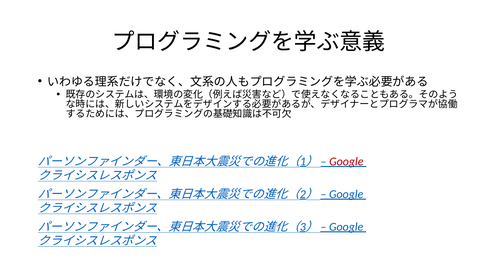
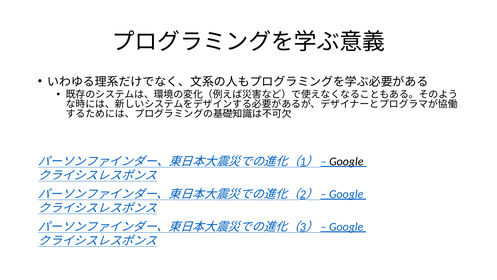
Google colour: red -> black (346, 161)
